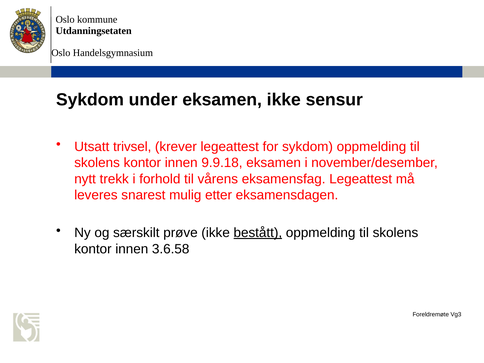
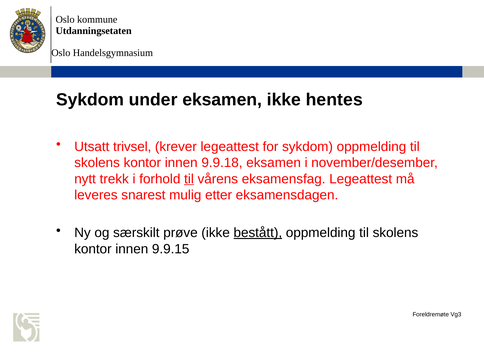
sensur: sensur -> hentes (334, 100)
til underline: none -> present (189, 179)
3.6.58: 3.6.58 -> 9.9.15 (171, 249)
